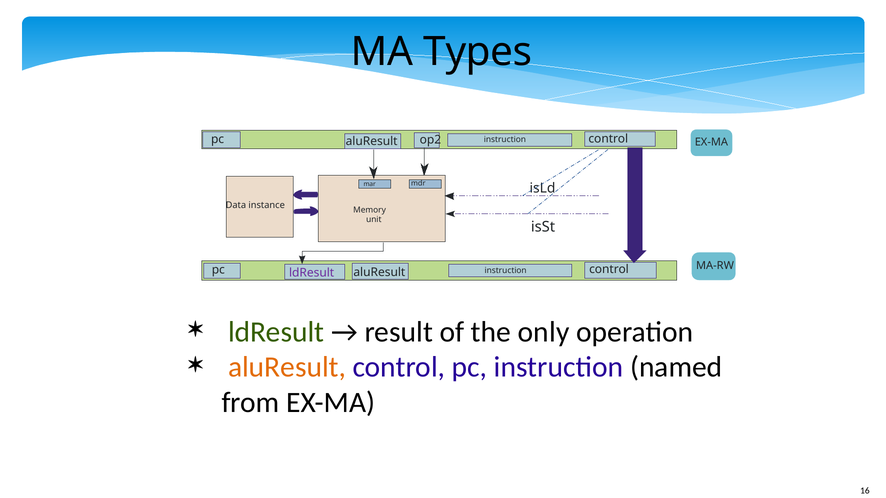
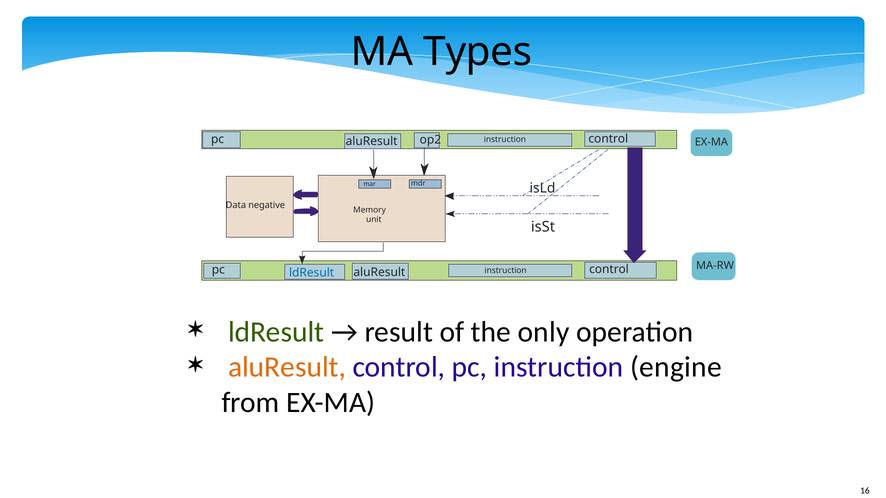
instance: instance -> negative (267, 205)
ldResult colour: purple -> blue (312, 273)
named: named -> engine (676, 367)
